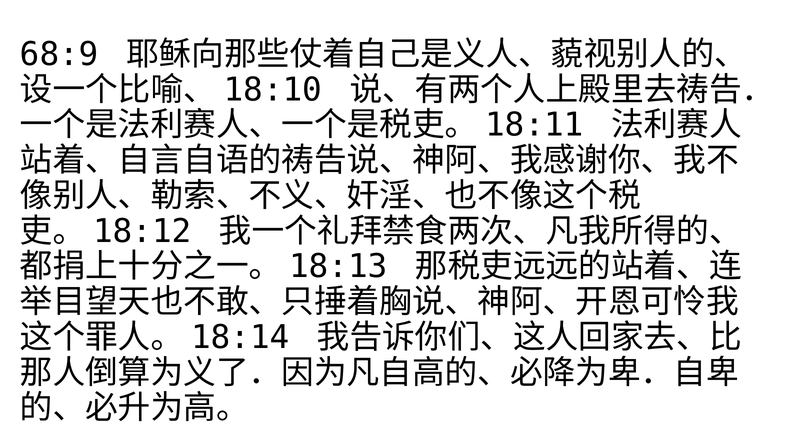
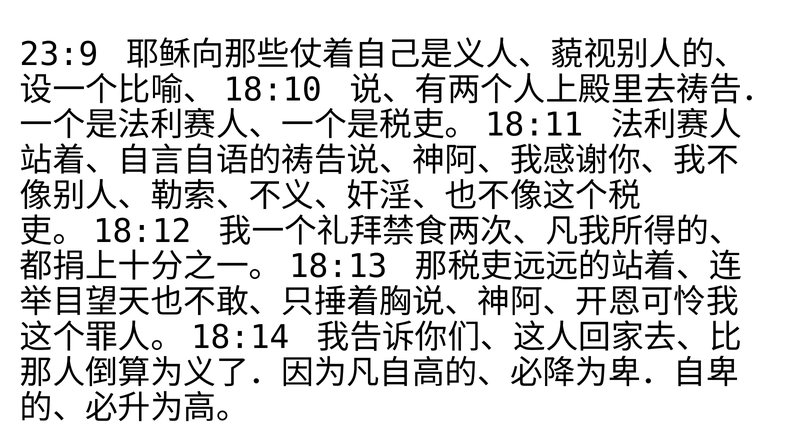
68:9: 68:9 -> 23:9 (59, 54)
